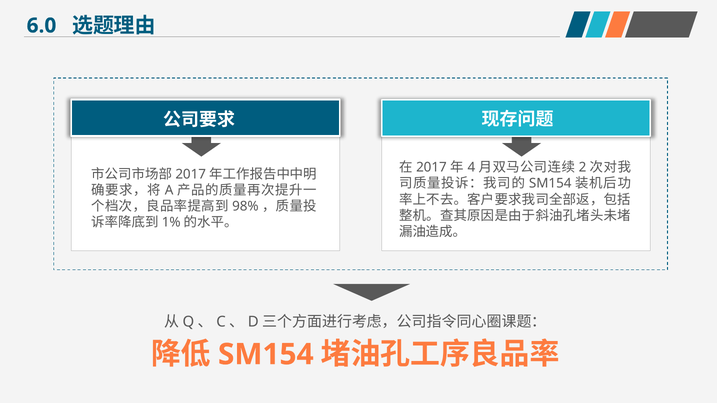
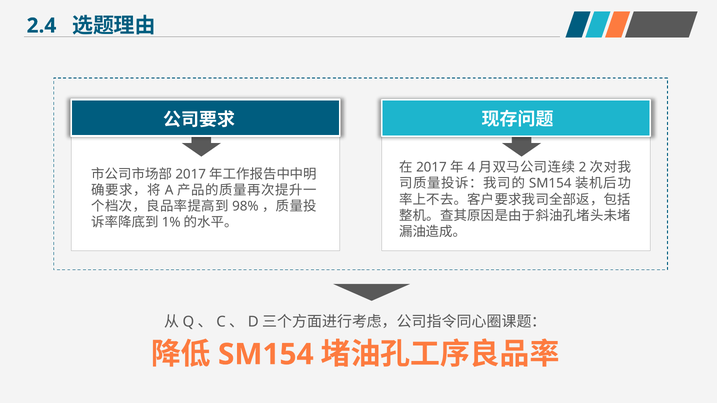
6.0: 6.0 -> 2.4 (41, 26)
